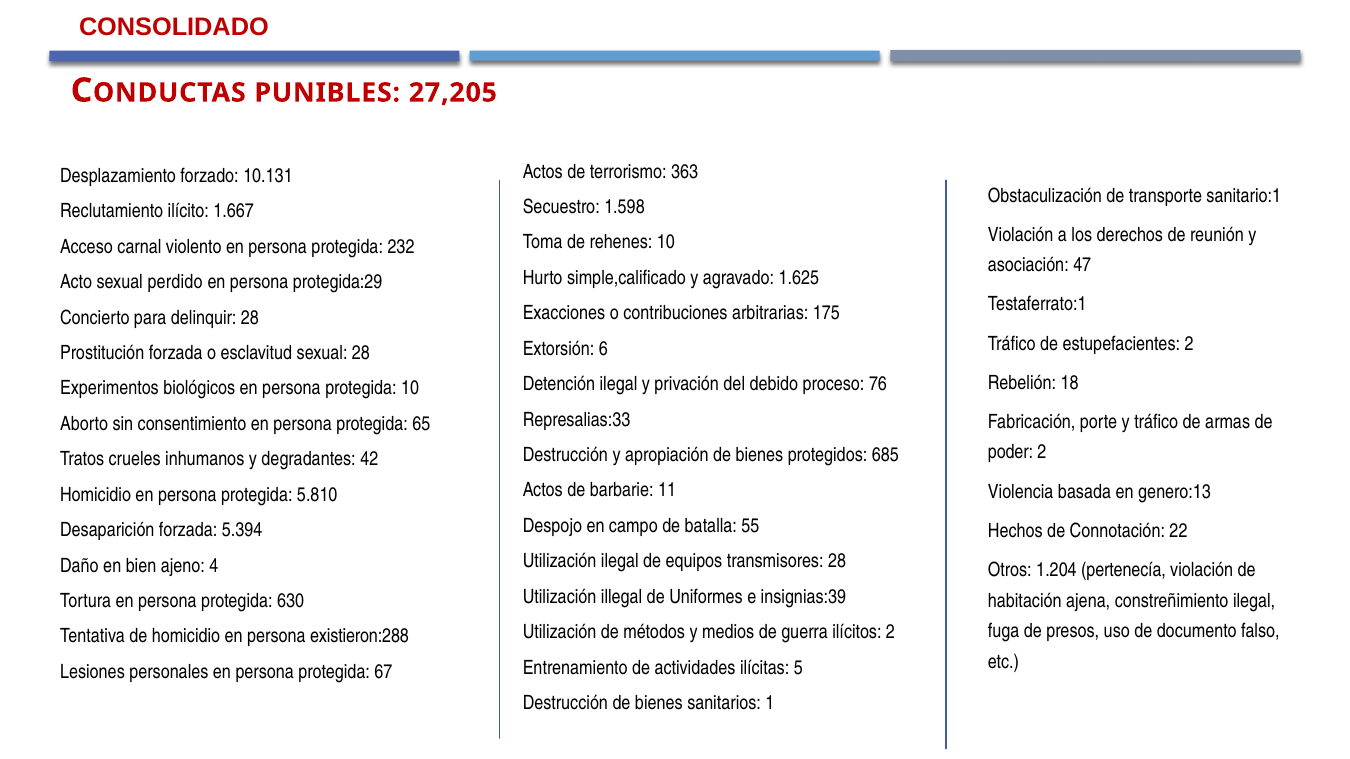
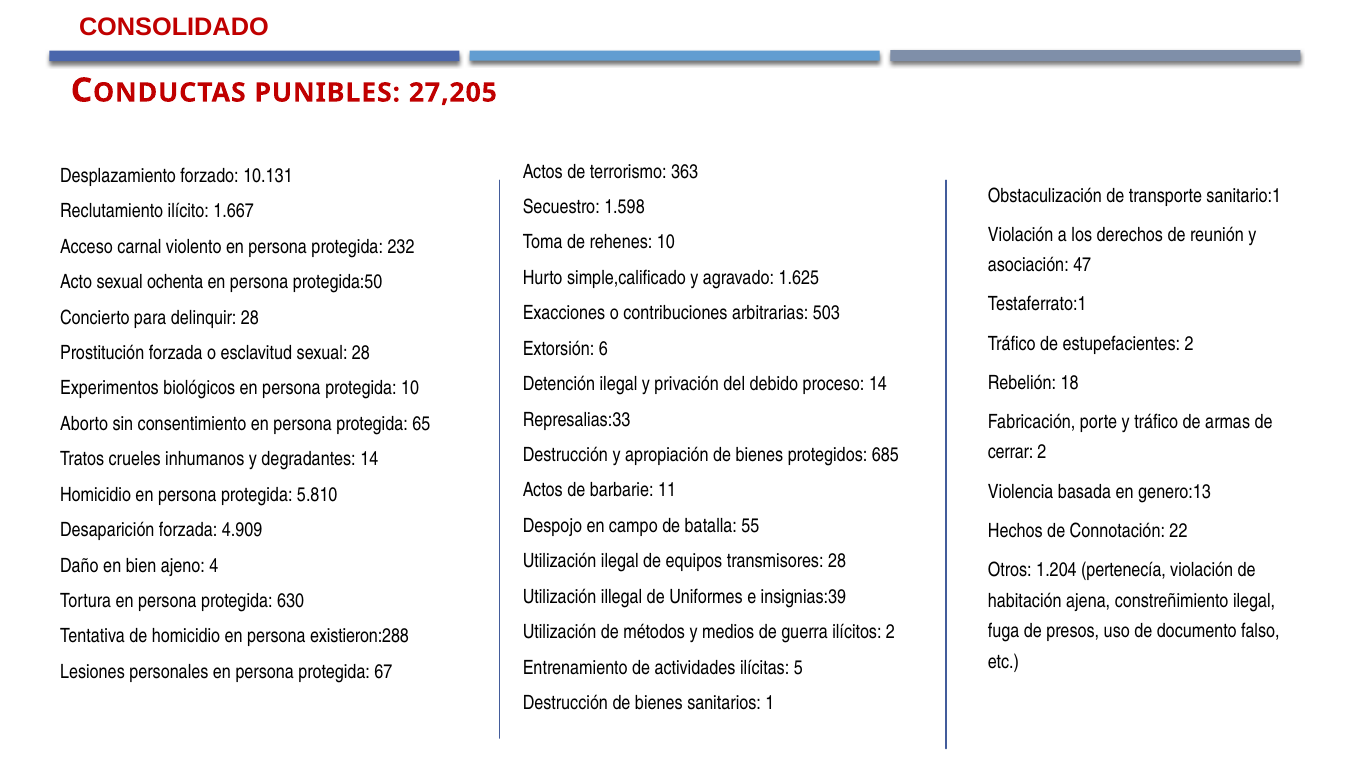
perdido: perdido -> ochenta (175, 282)
protegida:29: protegida:29 -> protegida:50 (338, 282)
175: 175 -> 503 (826, 313)
proceso 76: 76 -> 14 (878, 384)
poder: poder -> cerrar (1011, 453)
degradantes 42: 42 -> 14 (369, 460)
5.394: 5.394 -> 4.909 (242, 530)
